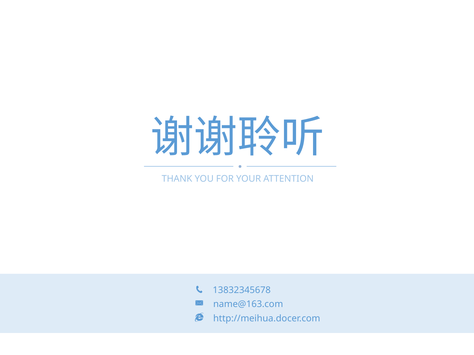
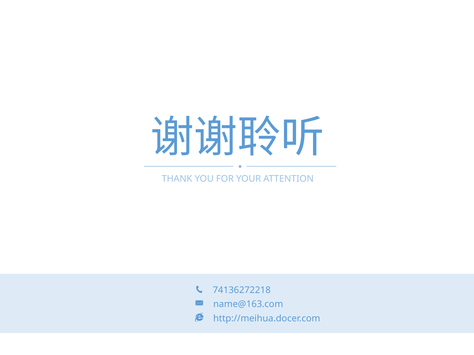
13832345678: 13832345678 -> 74136272218 (242, 291)
